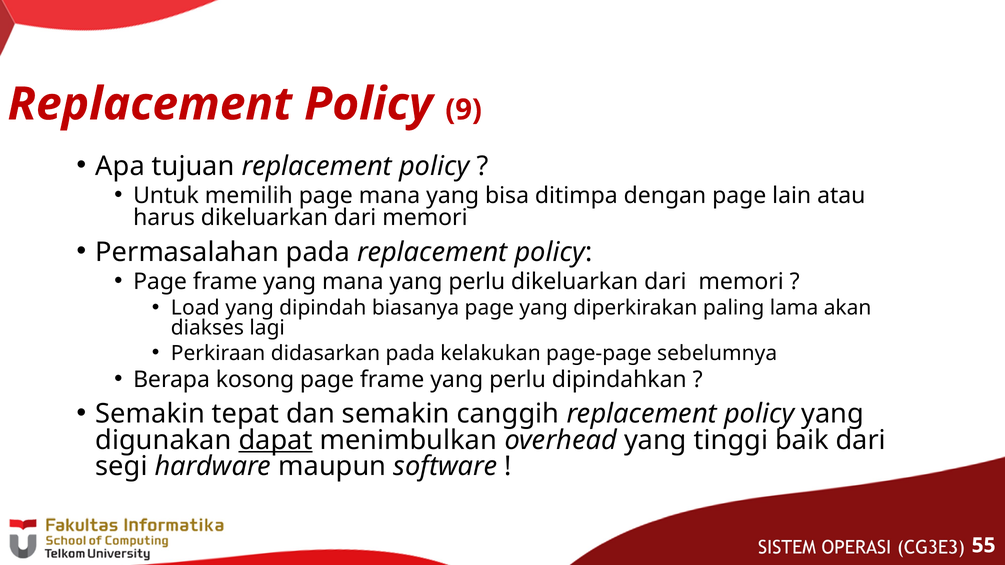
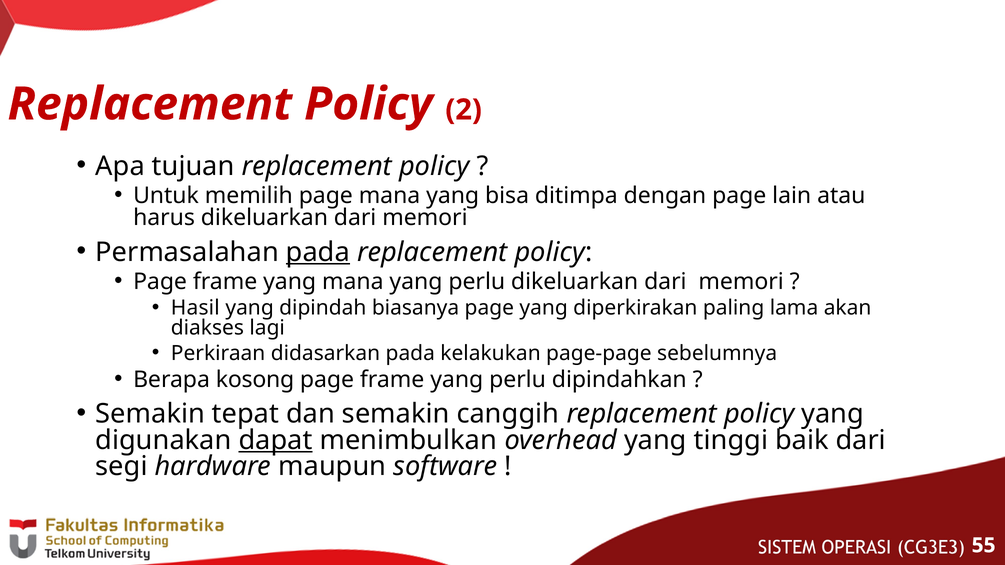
9: 9 -> 2 (464, 110)
pada underline: none -> present (318, 252)
Load: Load -> Hasil (195, 308)
